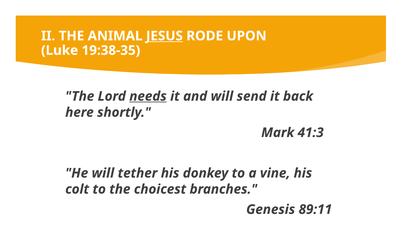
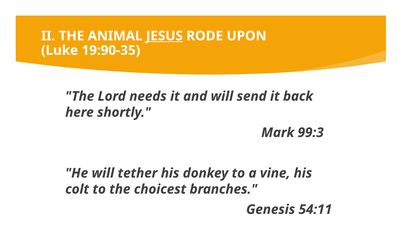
19:38-35: 19:38-35 -> 19:90-35 (111, 50)
needs underline: present -> none (148, 96)
41:3: 41:3 -> 99:3 (311, 133)
89:11: 89:11 -> 54:11 (315, 210)
